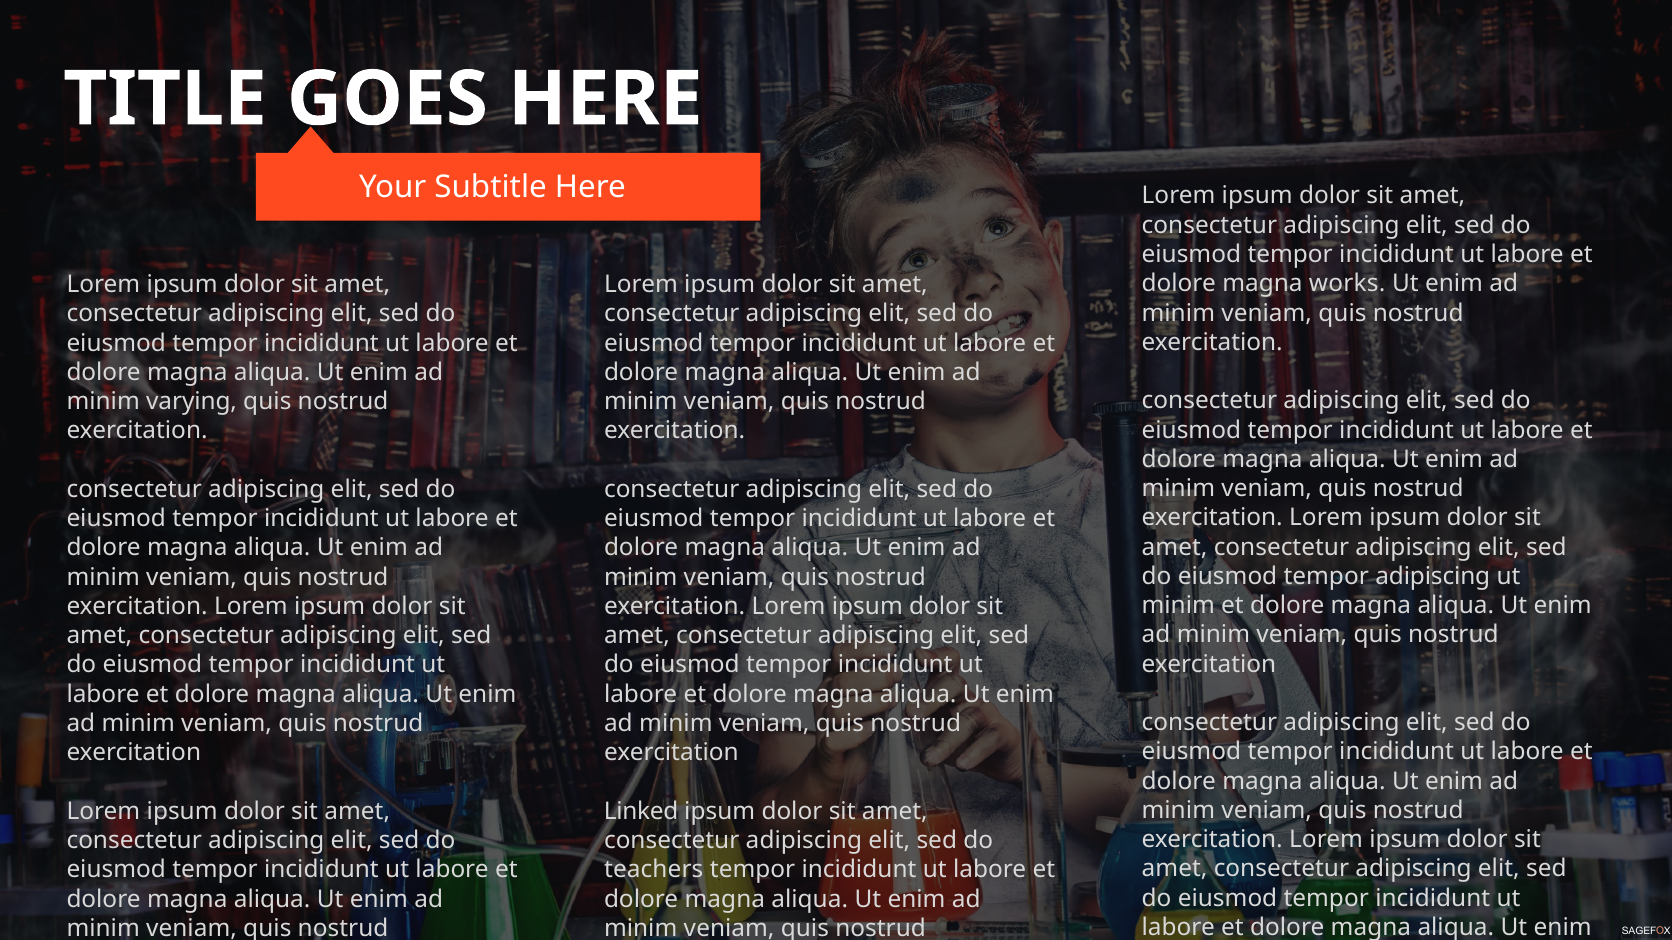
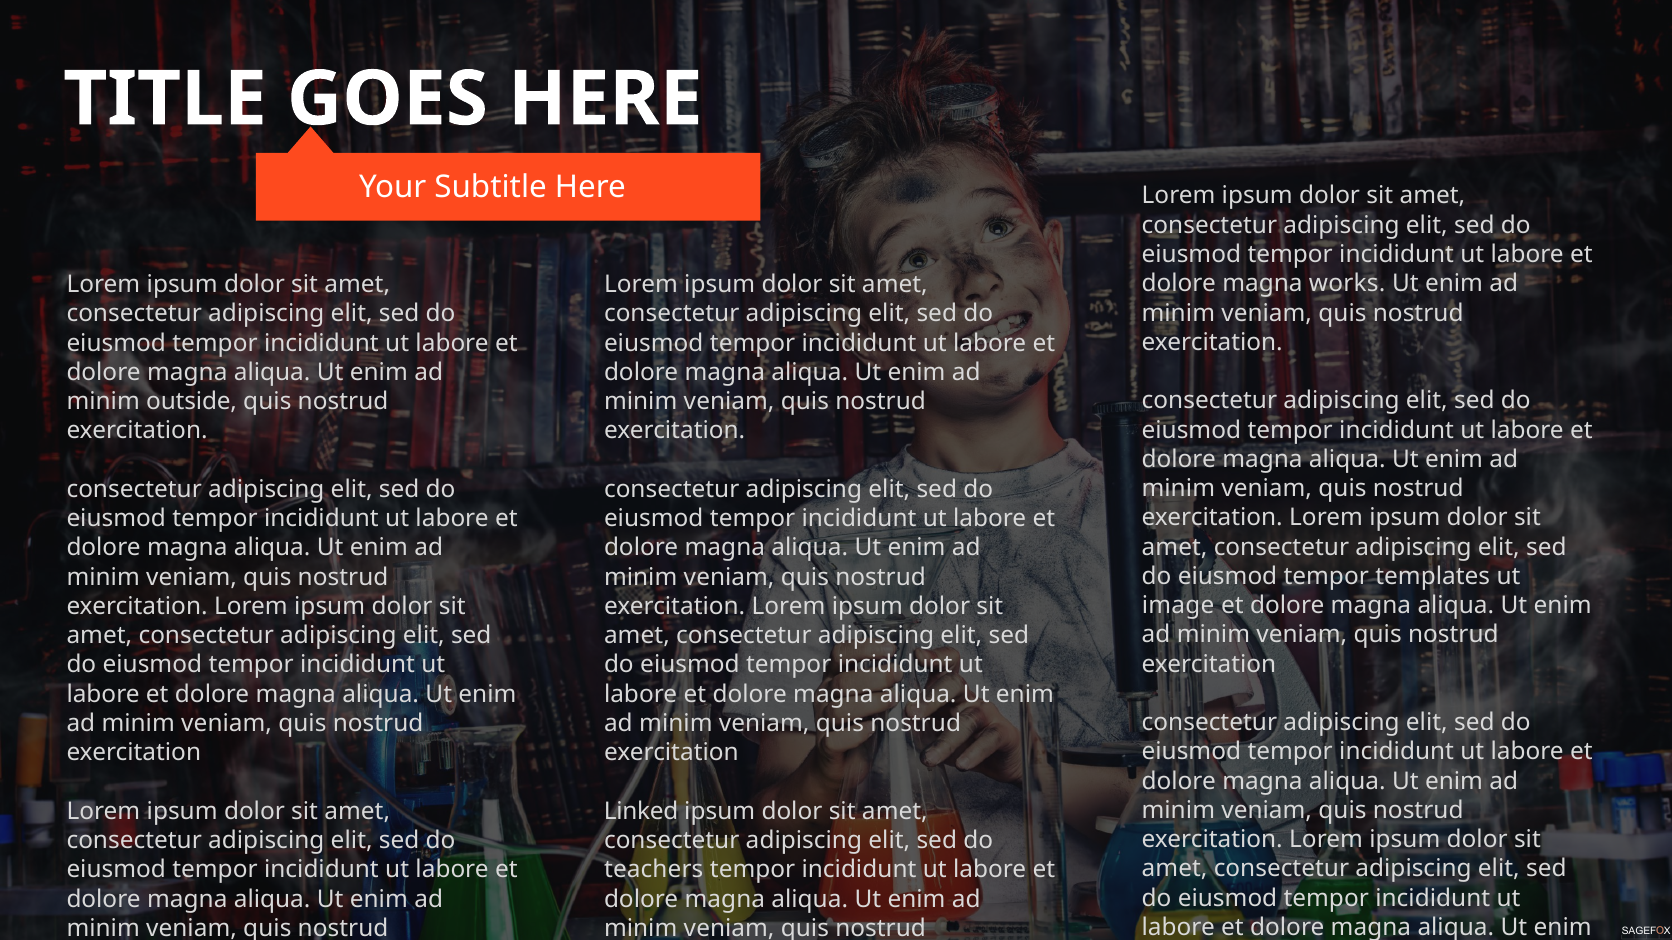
varying: varying -> outside (192, 402)
tempor adipiscing: adipiscing -> templates (1433, 577)
minim: minim -> image (1178, 606)
